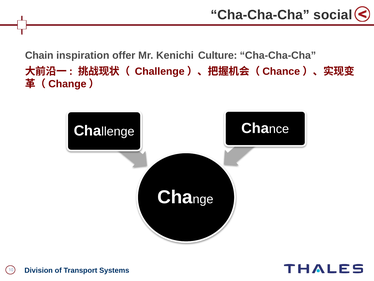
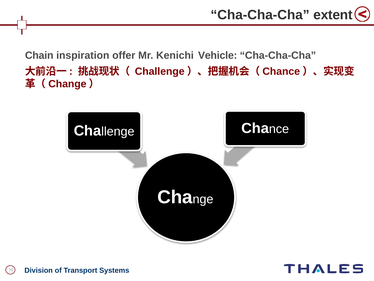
social: social -> extent (333, 15)
Culture: Culture -> Vehicle (218, 55)
